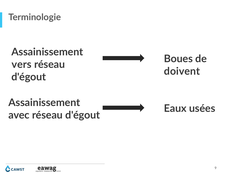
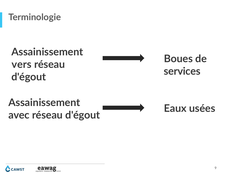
doivent: doivent -> services (182, 71)
